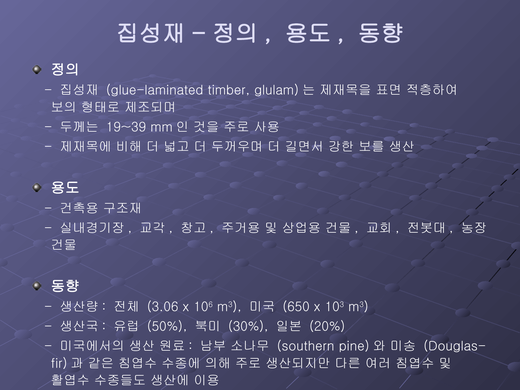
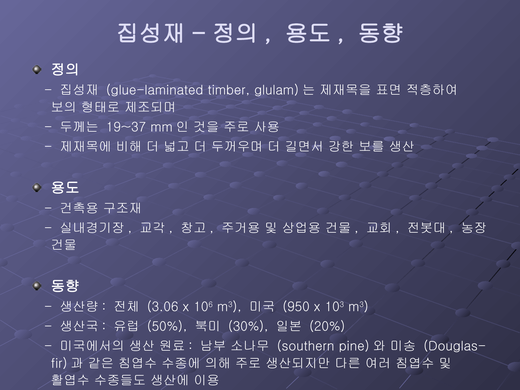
19~39: 19~39 -> 19~37 (126, 127)
650: 650 -> 950 (296, 307)
